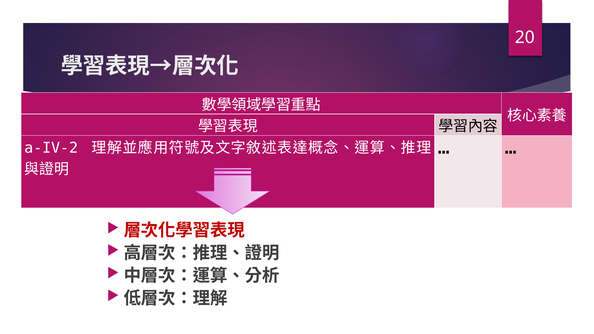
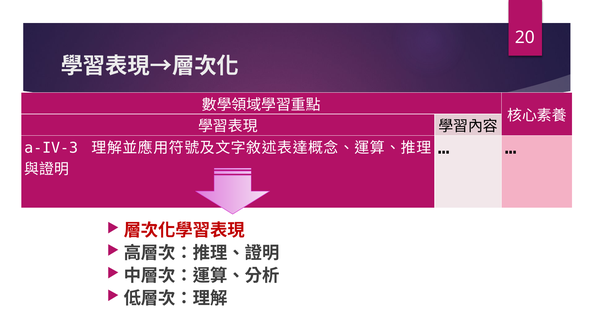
a-IV-2: a-IV-2 -> a-IV-3 (51, 148)
